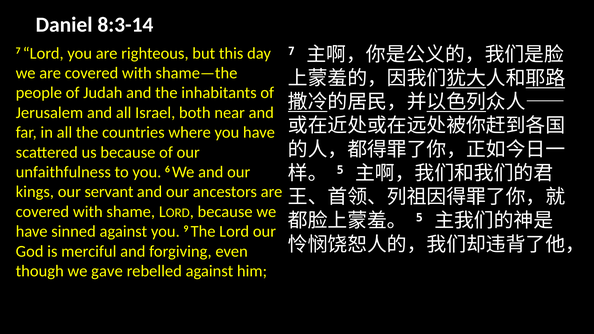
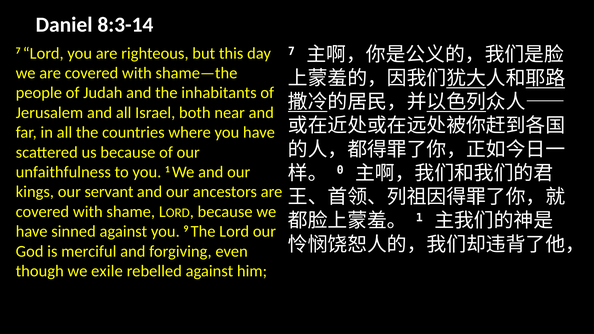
you 6: 6 -> 1 (167, 169)
5: 5 -> 0 (340, 170)
5: 5 -> 1 (419, 218)
gave: gave -> exile (107, 271)
